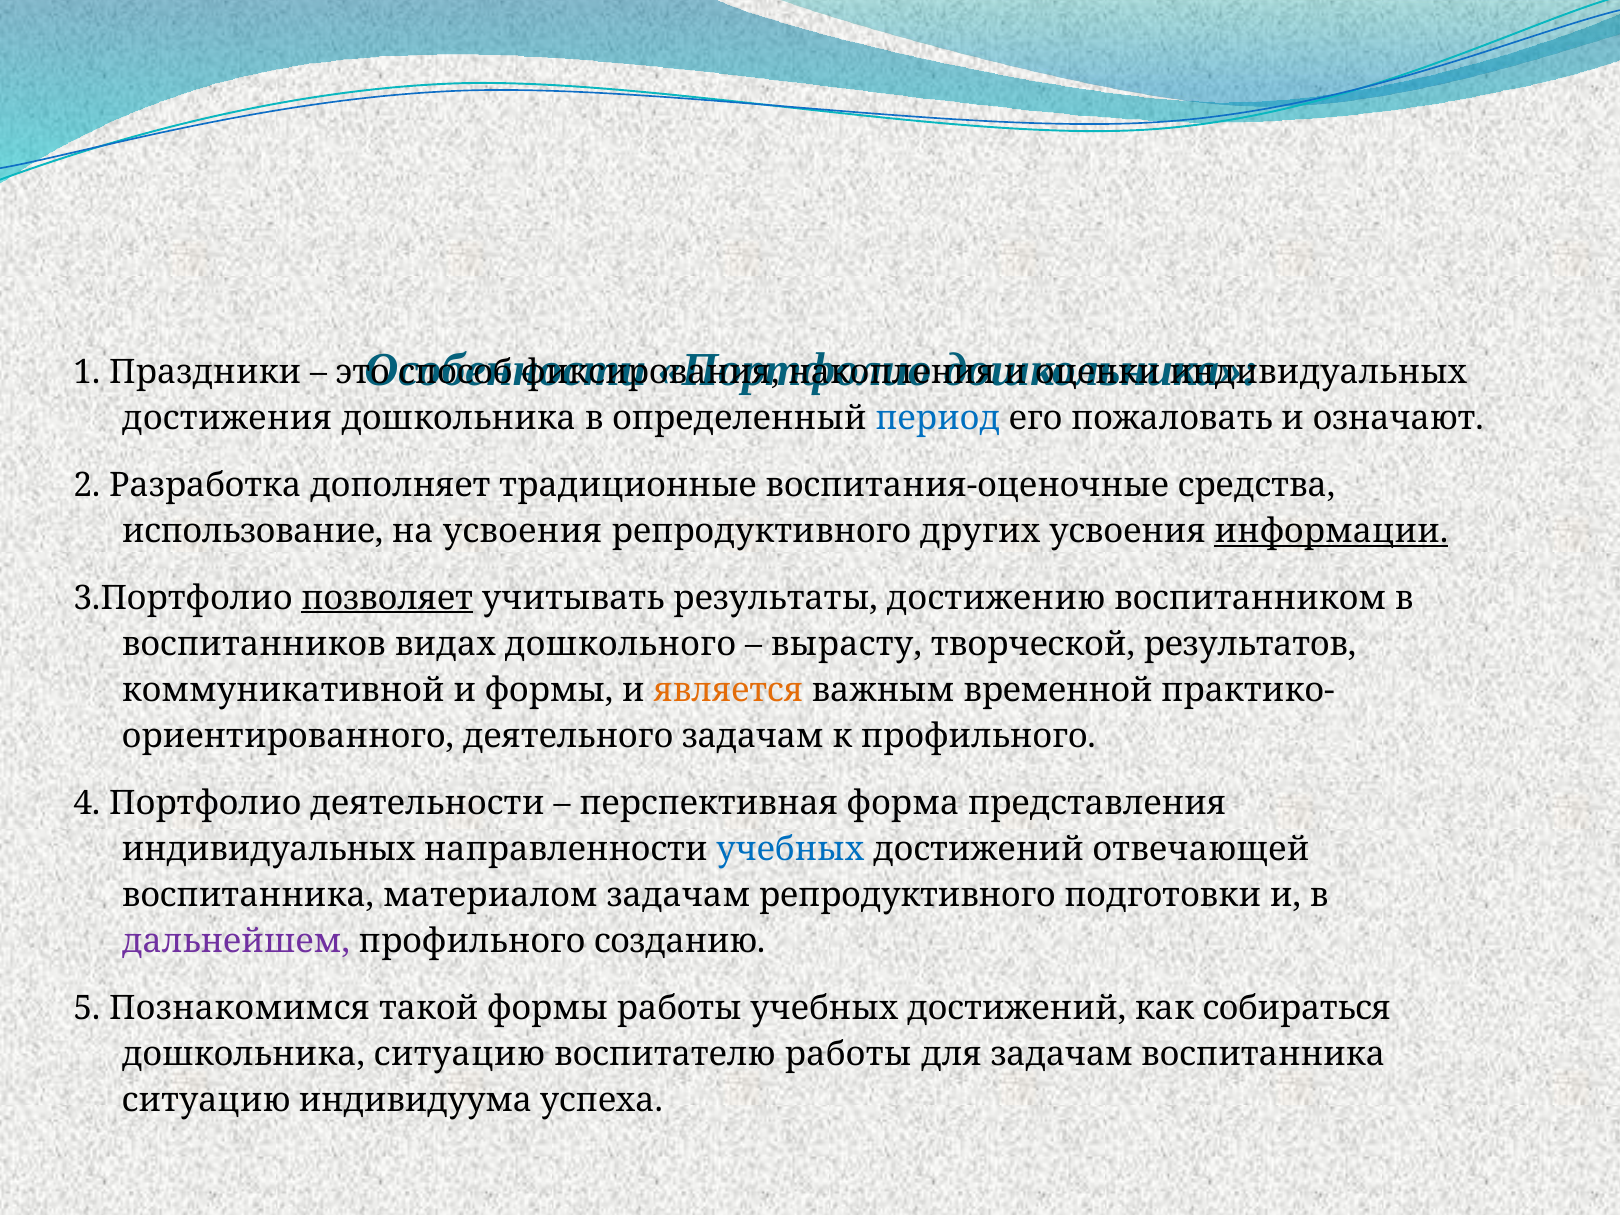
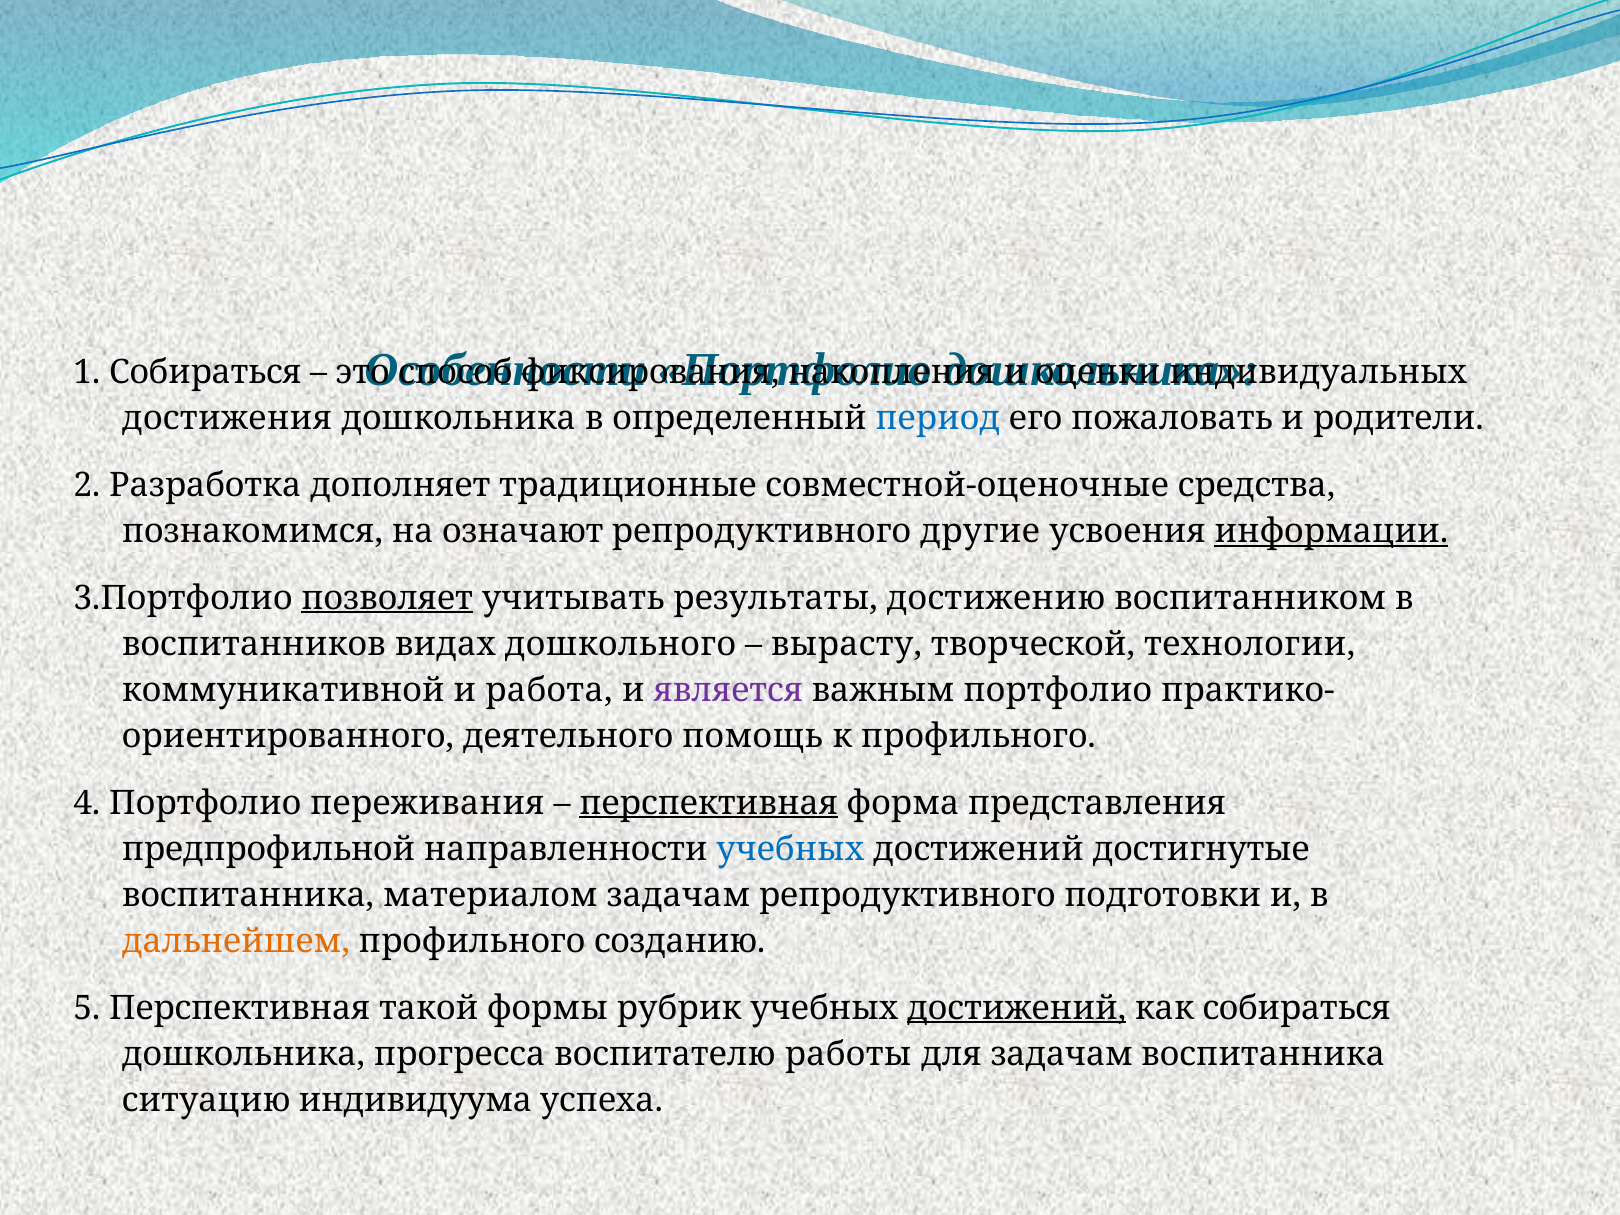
1 Праздники: Праздники -> Собираться (205, 373)
означают: означают -> родители (1398, 419)
воспитания-оценочные: воспитания-оценочные -> совместной-оценочные (967, 485)
использование: использование -> познакомимся (252, 531)
на усвоения: усвоения -> означают (523, 531)
других: других -> другие (980, 531)
результатов: результатов -> технологии (1250, 644)
и формы: формы -> работа (549, 690)
является colour: orange -> purple (728, 690)
важным временной: временной -> портфолио (1058, 690)
деятельного задачам: задачам -> помощь (752, 736)
деятельности: деятельности -> переживания (427, 803)
перспективная underline: none -> present (709, 803)
индивидуальных: индивидуальных -> предпрофильной (269, 849)
отвечающей: отвечающей -> достигнутые (1201, 849)
дальнейшем colour: purple -> orange (236, 941)
5 Познакомимся: Познакомимся -> Перспективная (240, 1008)
формы работы: работы -> рубрик (679, 1008)
достижений underline: none -> present (1017, 1008)
дошкольника ситуацию: ситуацию -> прогресса (460, 1054)
